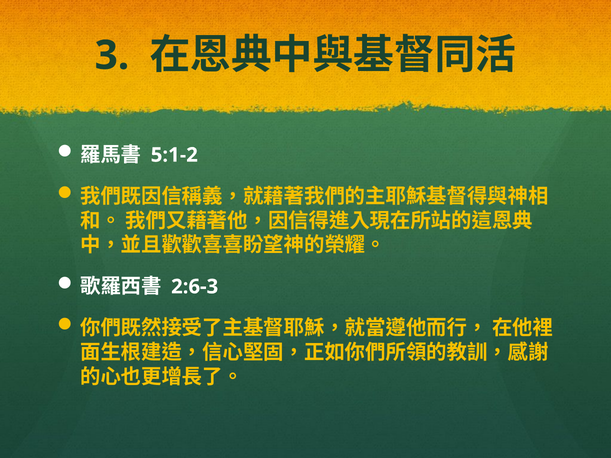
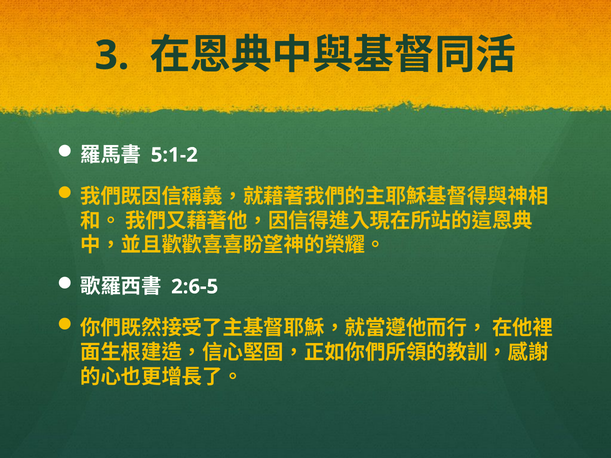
2:6-3: 2:6-3 -> 2:6-5 (195, 287)
